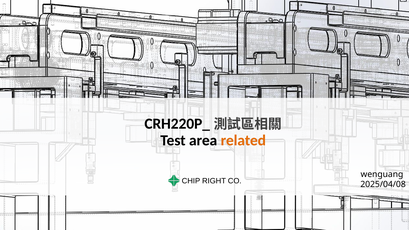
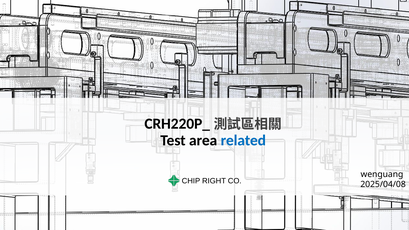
related colour: orange -> blue (243, 140)
